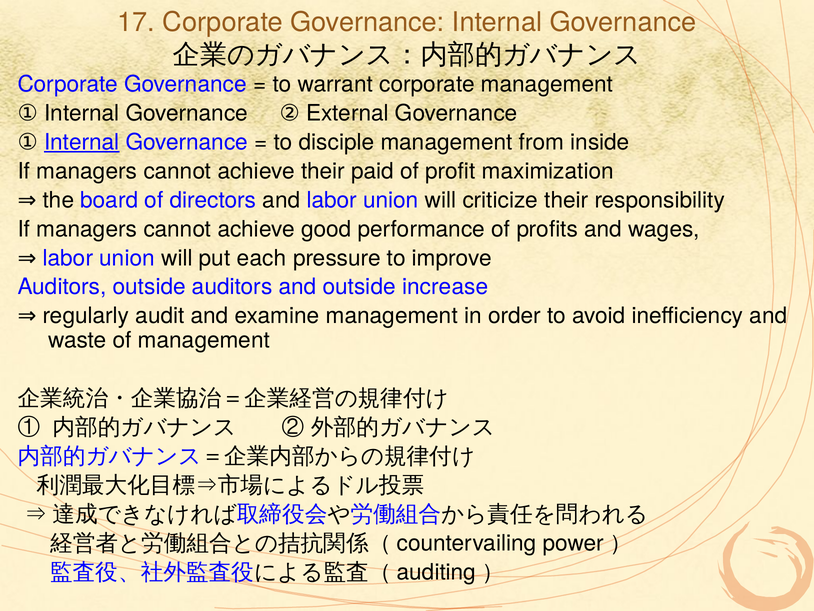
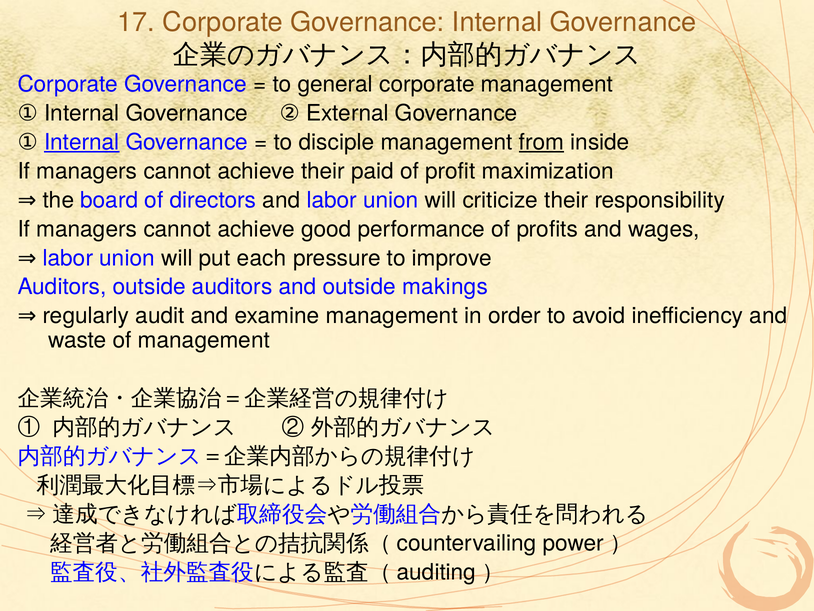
warrant: warrant -> general (335, 84)
from underline: none -> present (542, 142)
increase: increase -> makings (445, 287)
